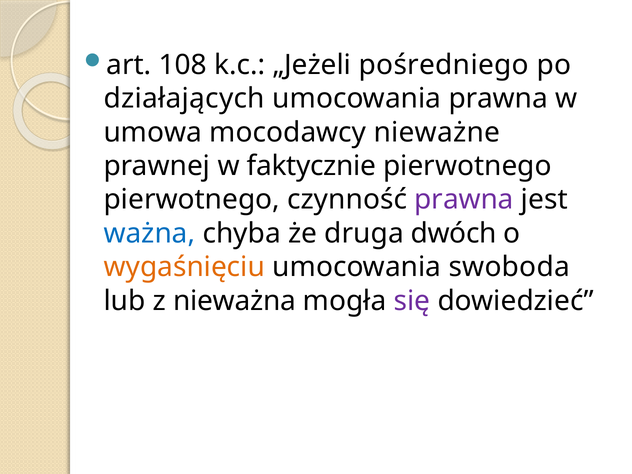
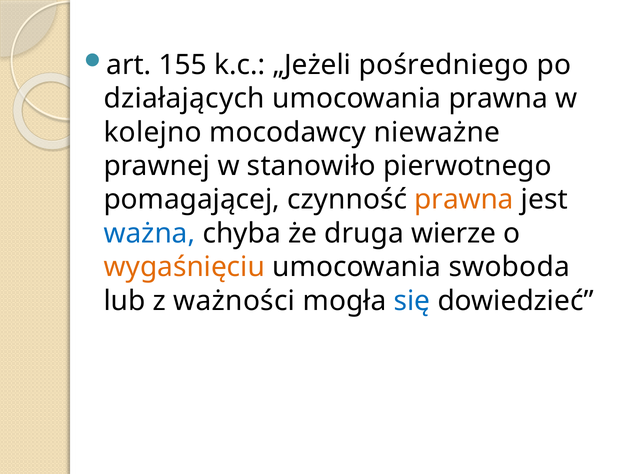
108: 108 -> 155 (183, 65)
umowa: umowa -> kolejno (153, 132)
faktycznie: faktycznie -> stanowiło (311, 166)
pierwotnego: pierwotnego -> pomagającej (192, 200)
prawna colour: purple -> orange (464, 200)
dwóch: dwóch -> wierze (454, 233)
nieważna: nieważna -> ważności (234, 301)
się colour: purple -> blue (412, 301)
